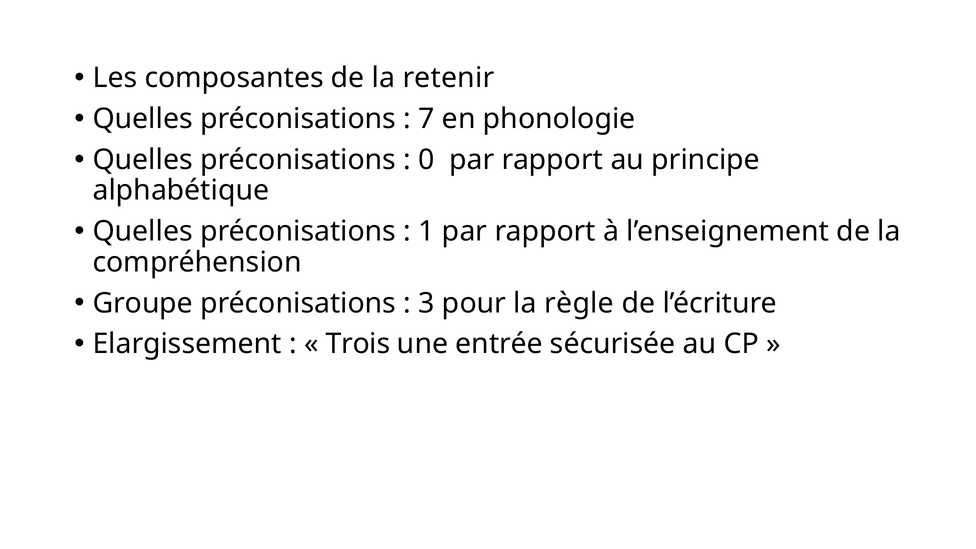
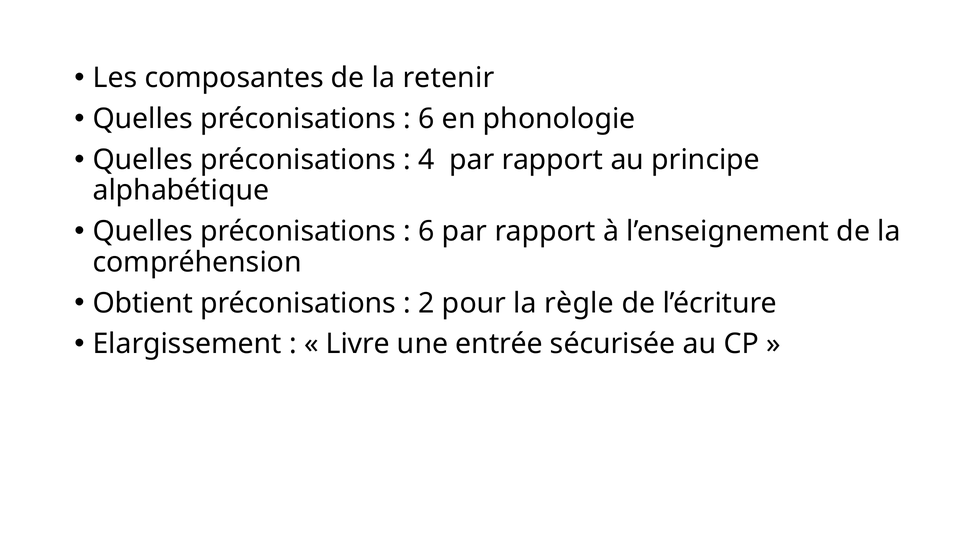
7: 7 -> 6 (427, 119)
0: 0 -> 4 (427, 160)
1: 1 -> 6 (427, 231)
Groupe: Groupe -> Obtient (143, 303)
3: 3 -> 2 (427, 303)
Trois: Trois -> Livre (358, 344)
